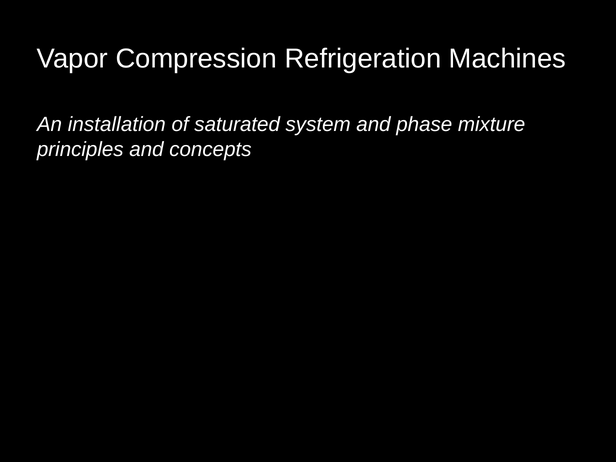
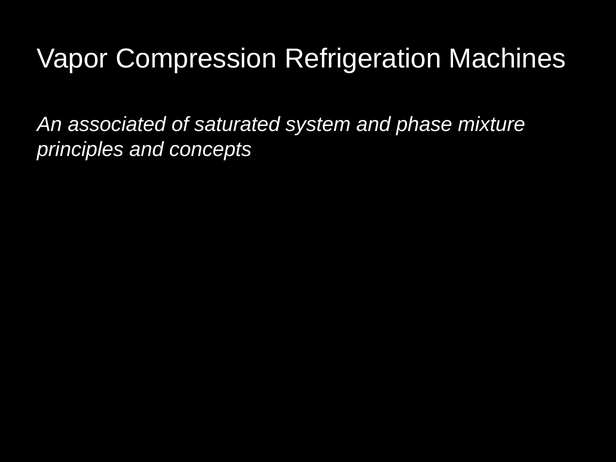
installation: installation -> associated (117, 125)
